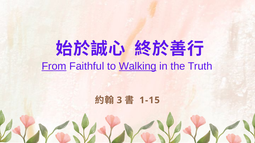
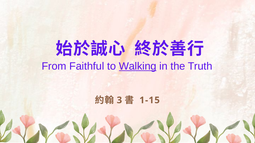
From underline: present -> none (54, 66)
